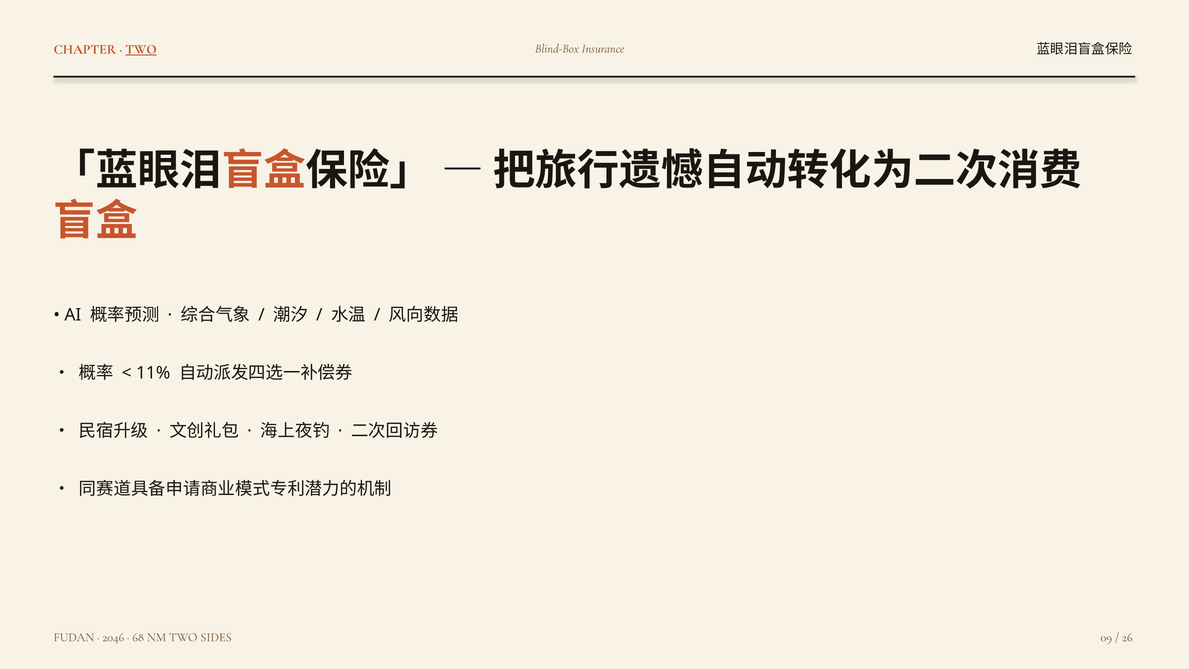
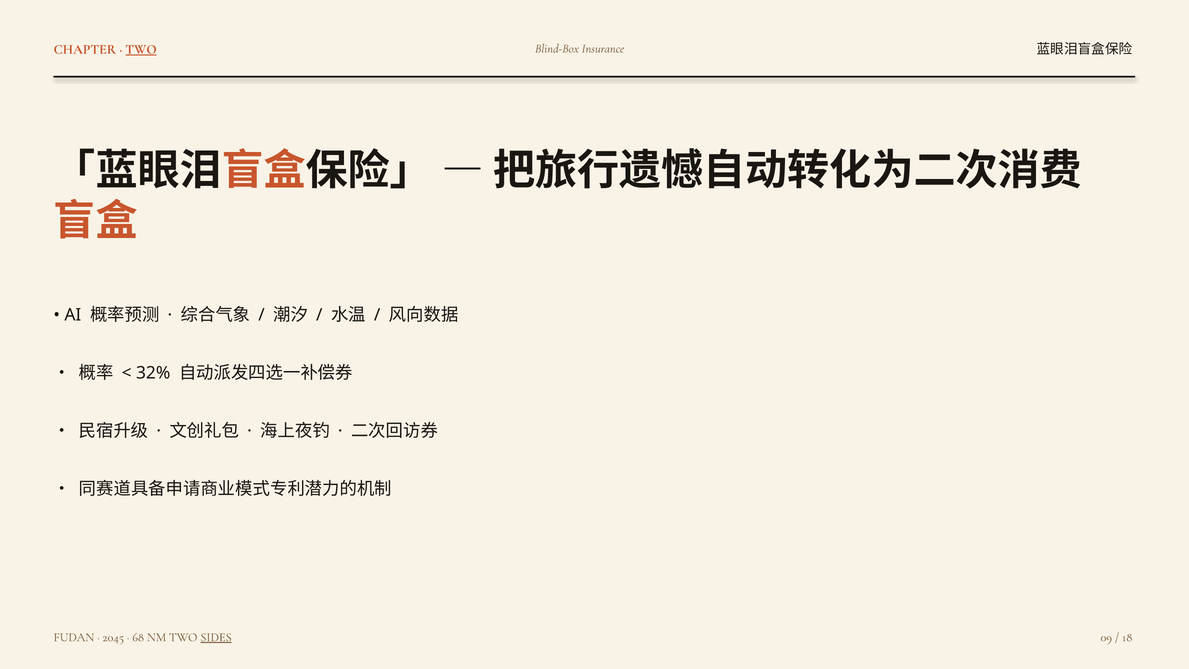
11%: 11% -> 32% (153, 373)
2046: 2046 -> 2045 (113, 637)
SIDES underline: none -> present (216, 637)
26: 26 -> 18 (1127, 637)
